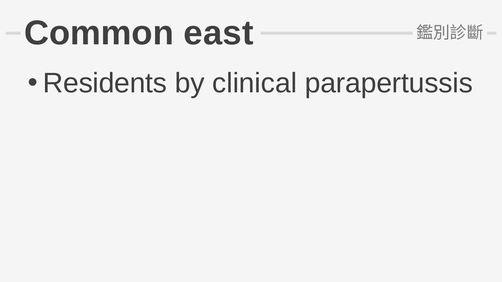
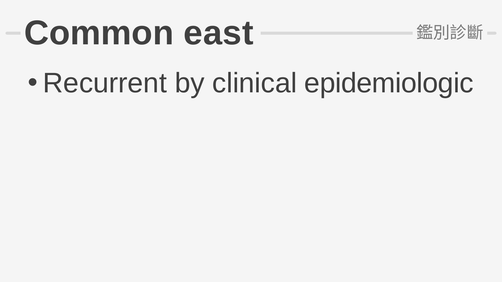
Residents: Residents -> Recurrent (105, 83)
parapertussis: parapertussis -> epidemiologic (389, 83)
